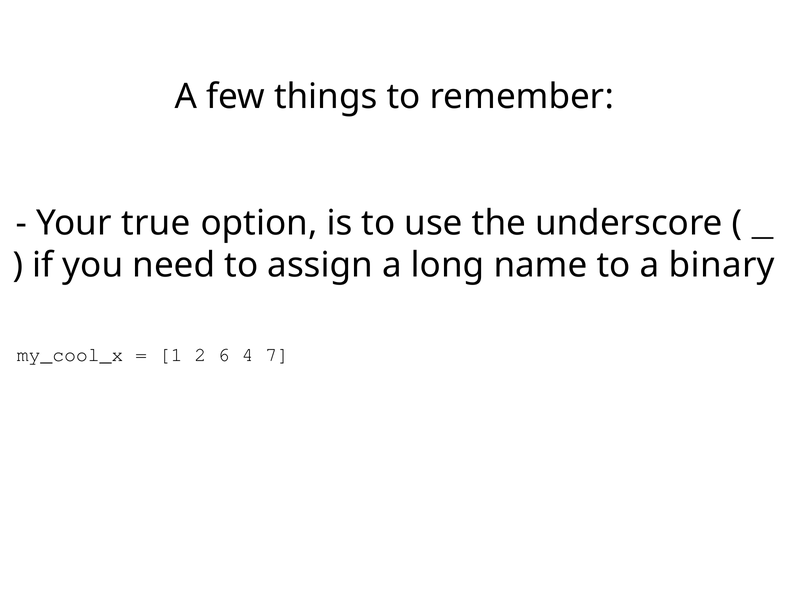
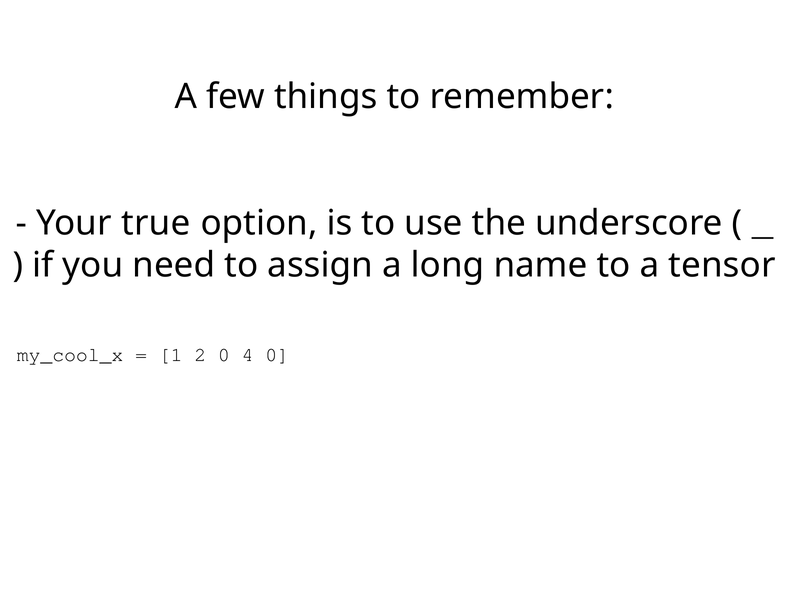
binary: binary -> tensor (722, 265)
2 6: 6 -> 0 (224, 354)
4 7: 7 -> 0 (277, 354)
